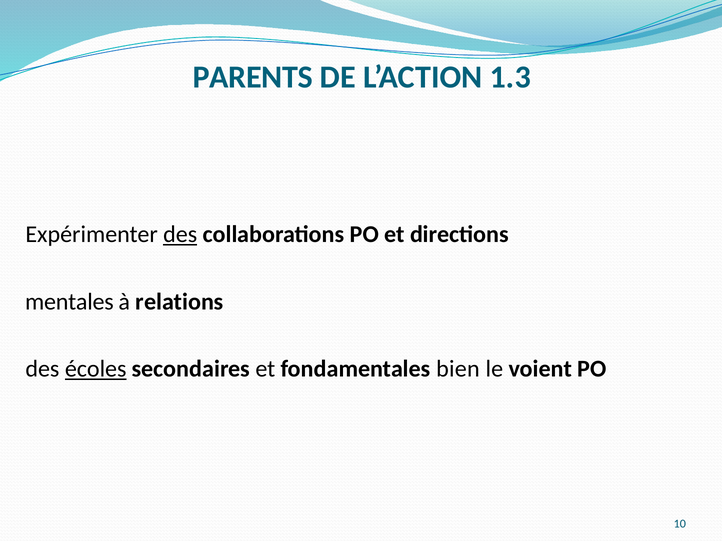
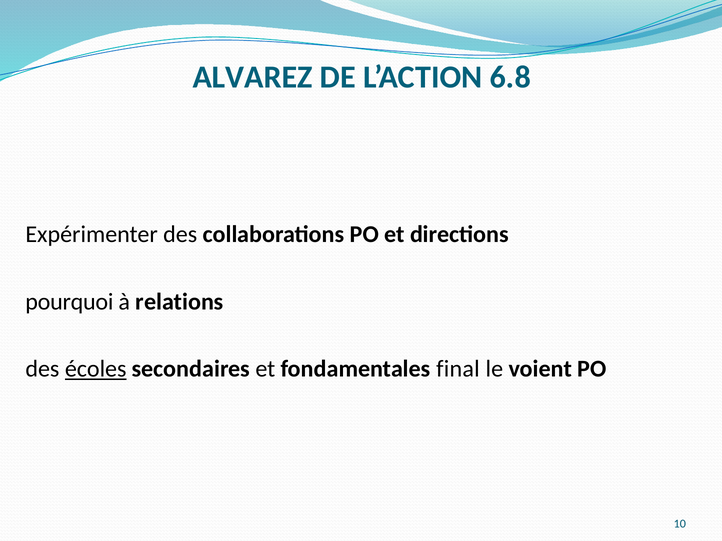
PARENTS: PARENTS -> ALVAREZ (253, 77)
1.3: 1.3 -> 6.8 (510, 77)
des underline: present -> none (180, 235)
mentales: mentales -> pourquoi (69, 302)
bien: bien -> final (458, 369)
